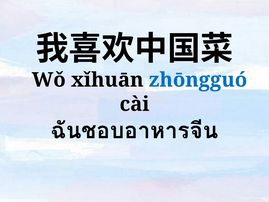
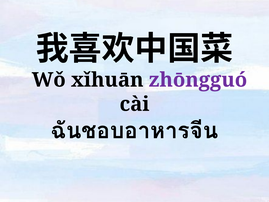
zhōngguó colour: blue -> purple (198, 80)
